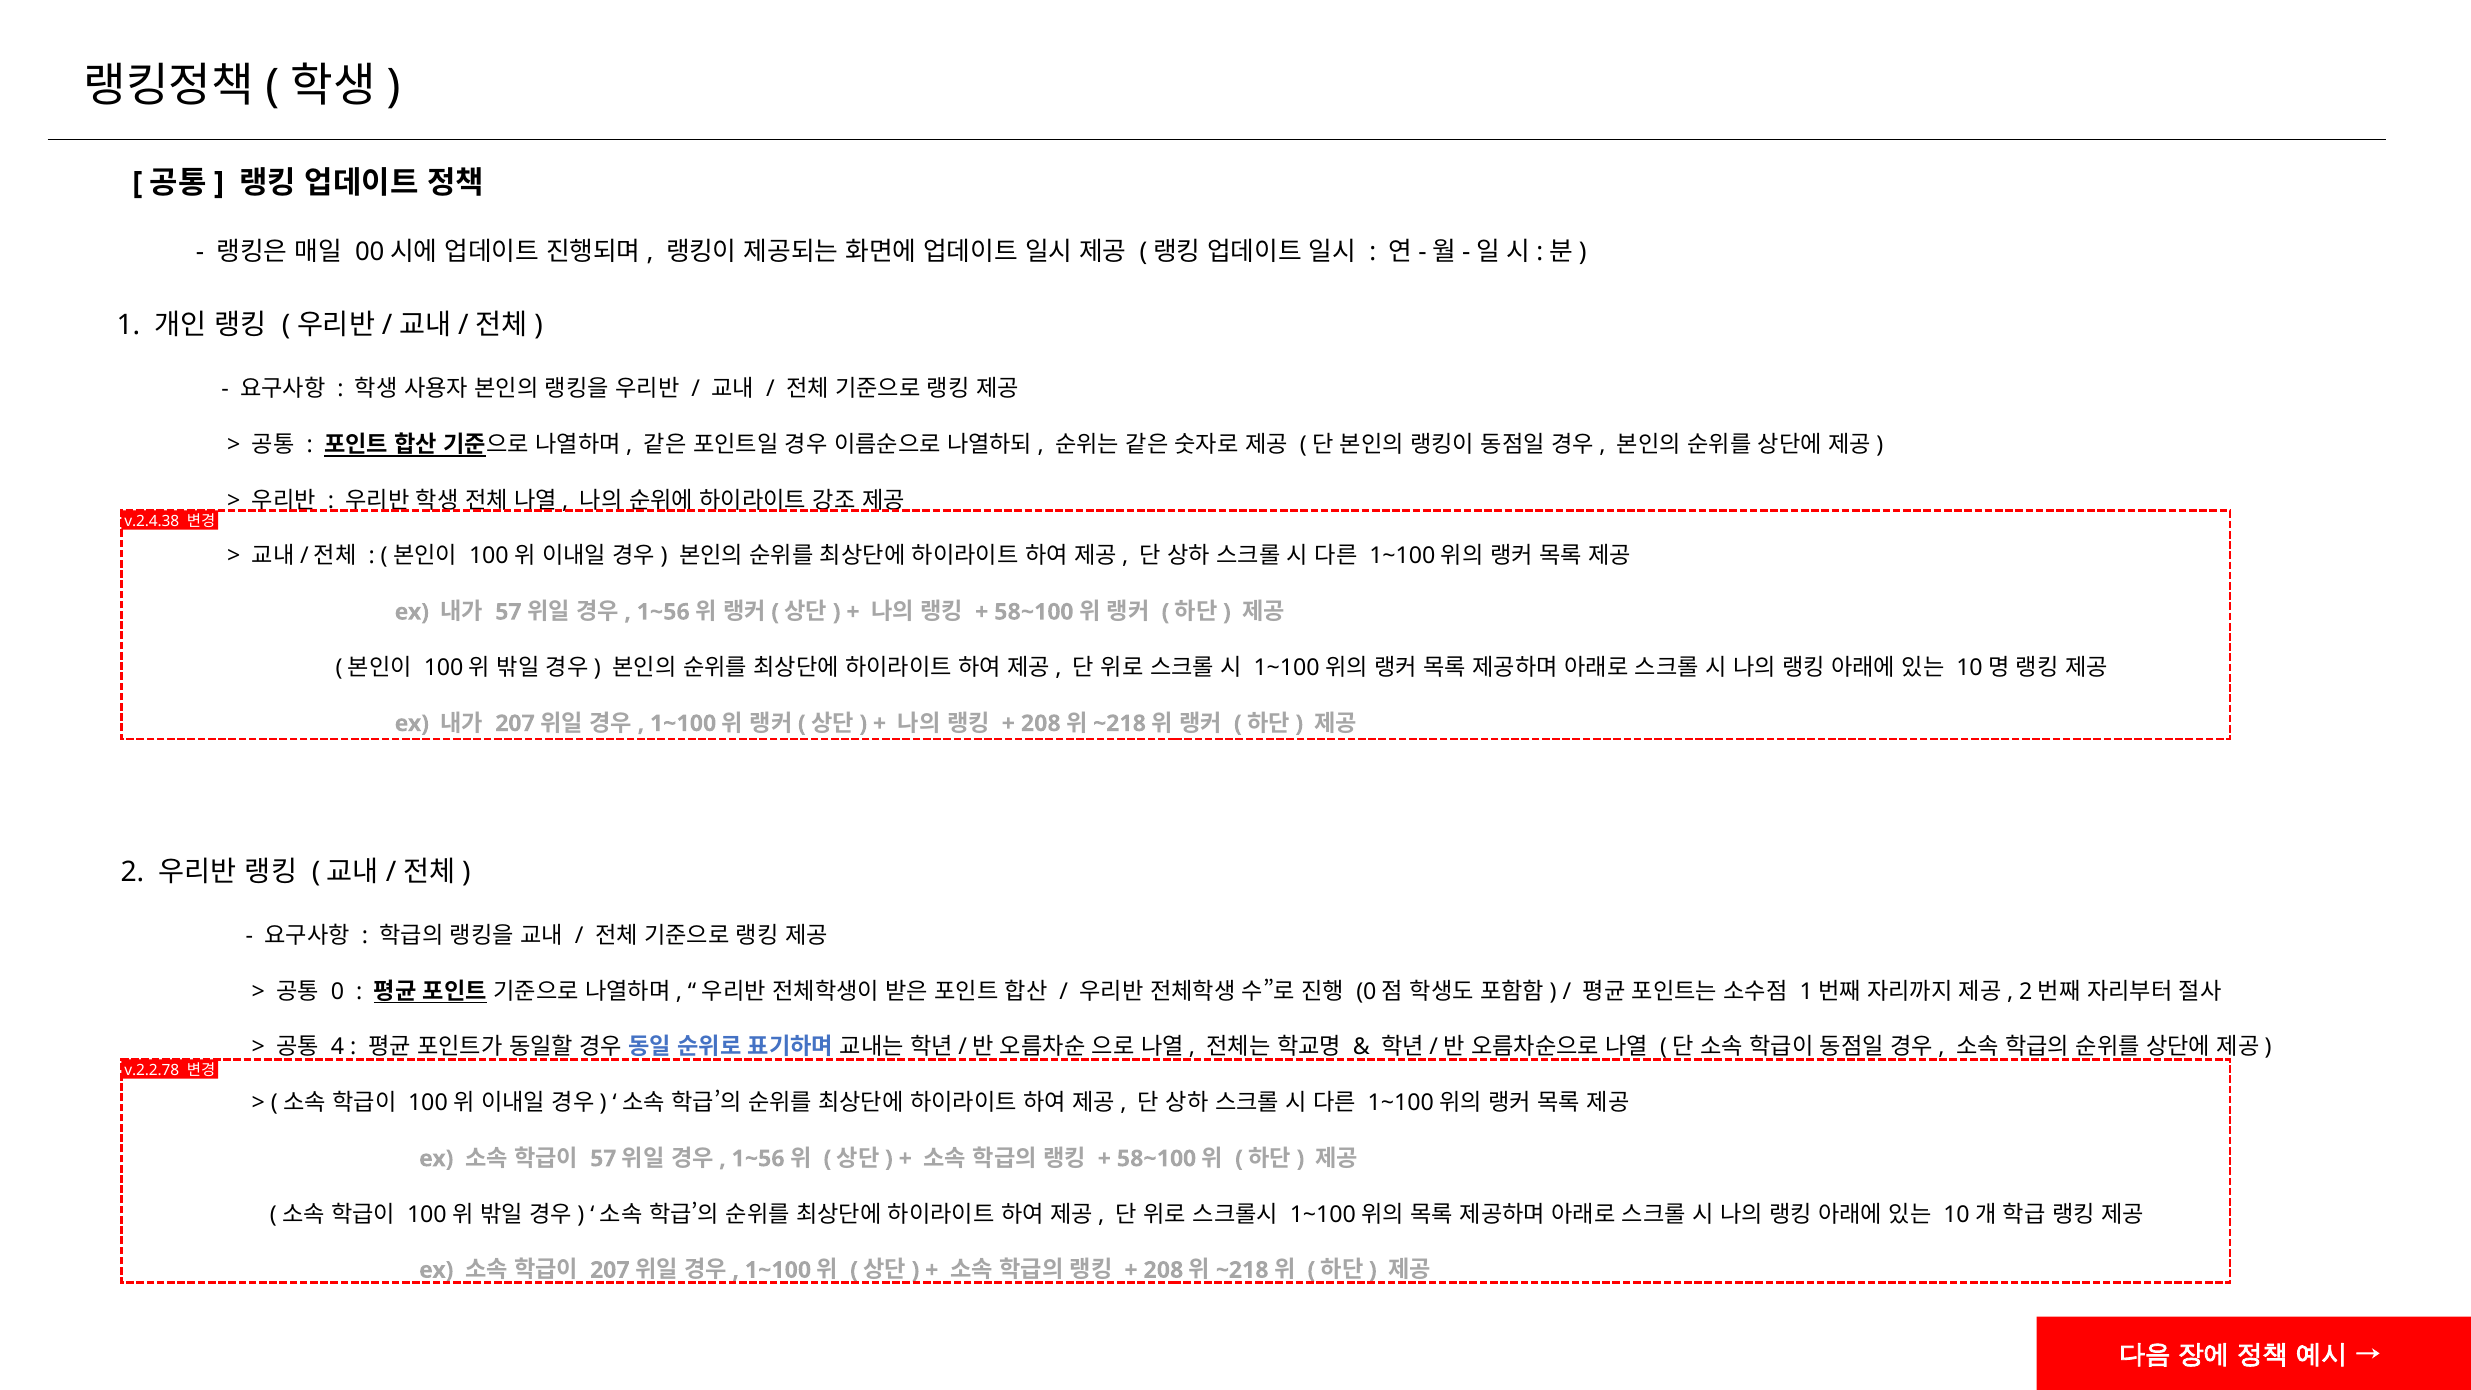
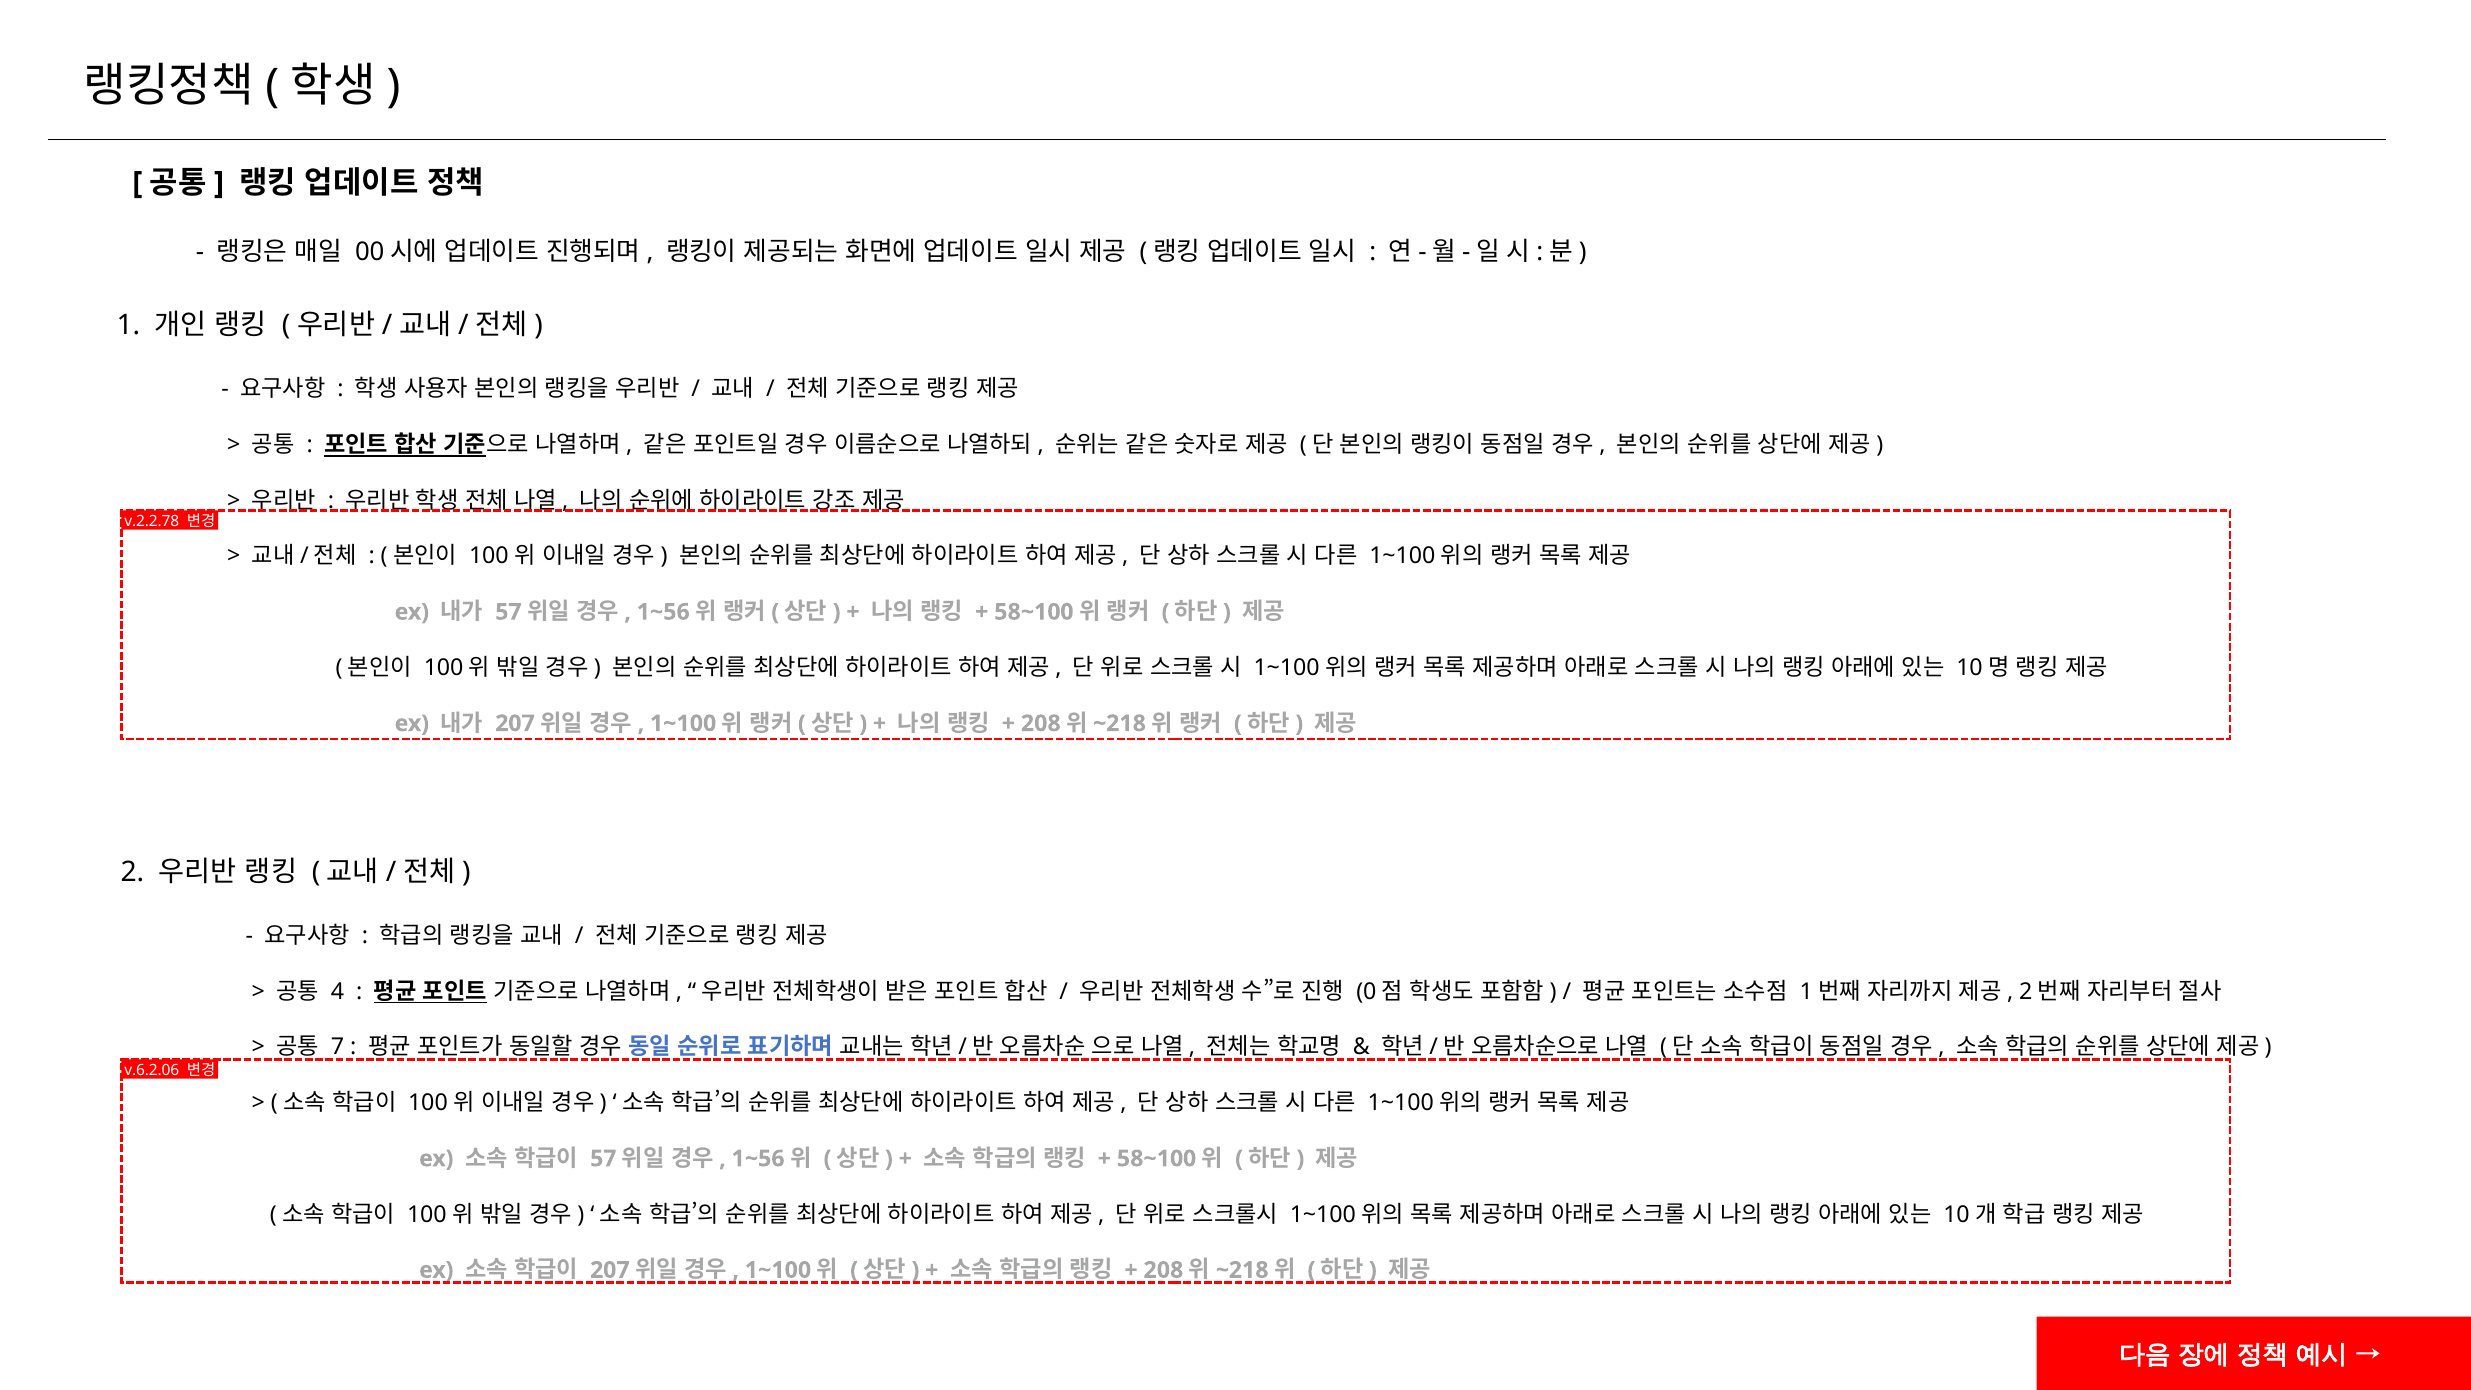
v.2.4.38: v.2.4.38 -> v.2.2.78 (152, 521)
0: 0 -> 4 (338, 991)
4: 4 -> 7 (338, 1047)
v.2.2.78: v.2.2.78 -> v.6.2.06 (152, 1070)
